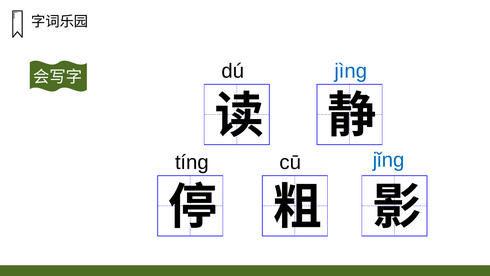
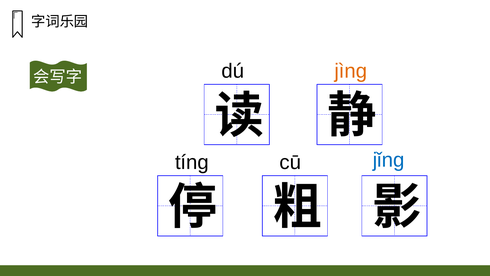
jìnɡ colour: blue -> orange (351, 71)
